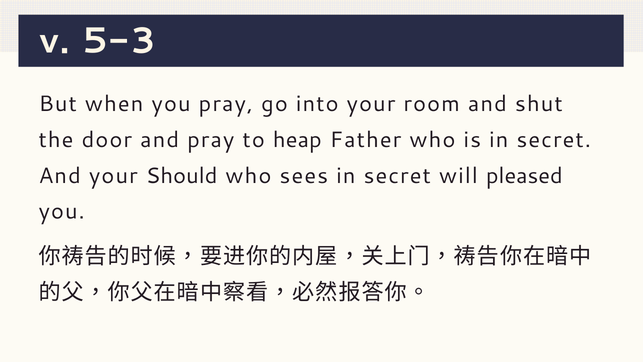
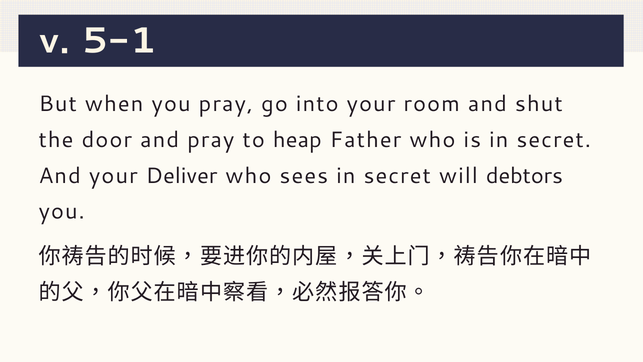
5-3: 5-3 -> 5-1 (119, 41)
Should: Should -> Deliver (182, 176)
pleased: pleased -> debtors (524, 176)
